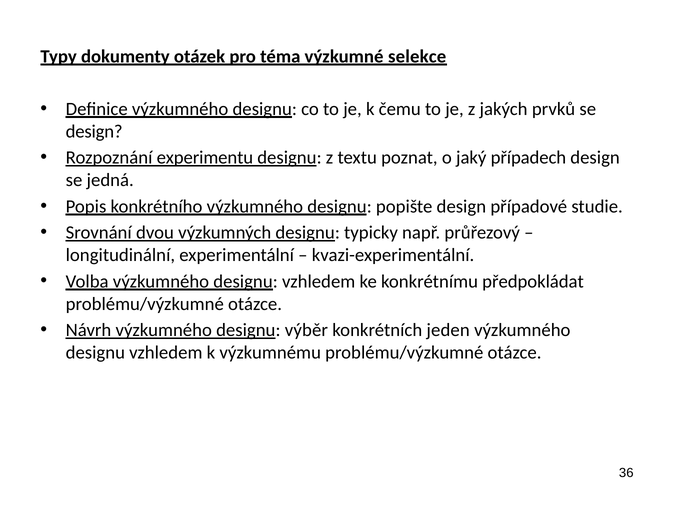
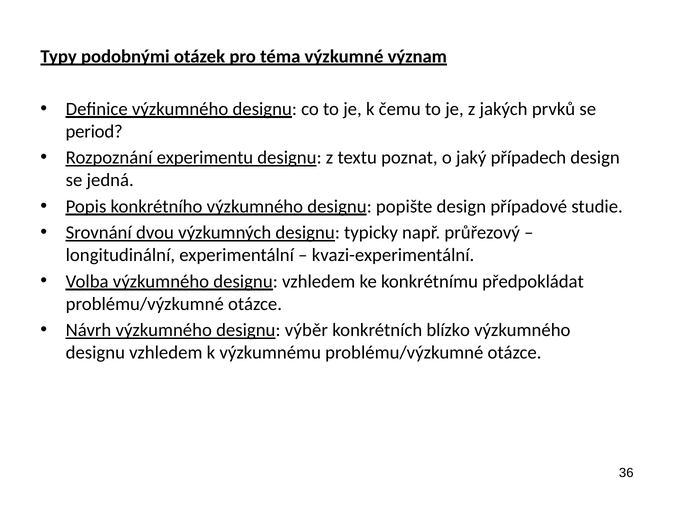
dokumenty: dokumenty -> podobnými (125, 56)
selekce: selekce -> význam (417, 56)
design: design -> period (94, 131)
jeden: jeden -> blízko (448, 330)
